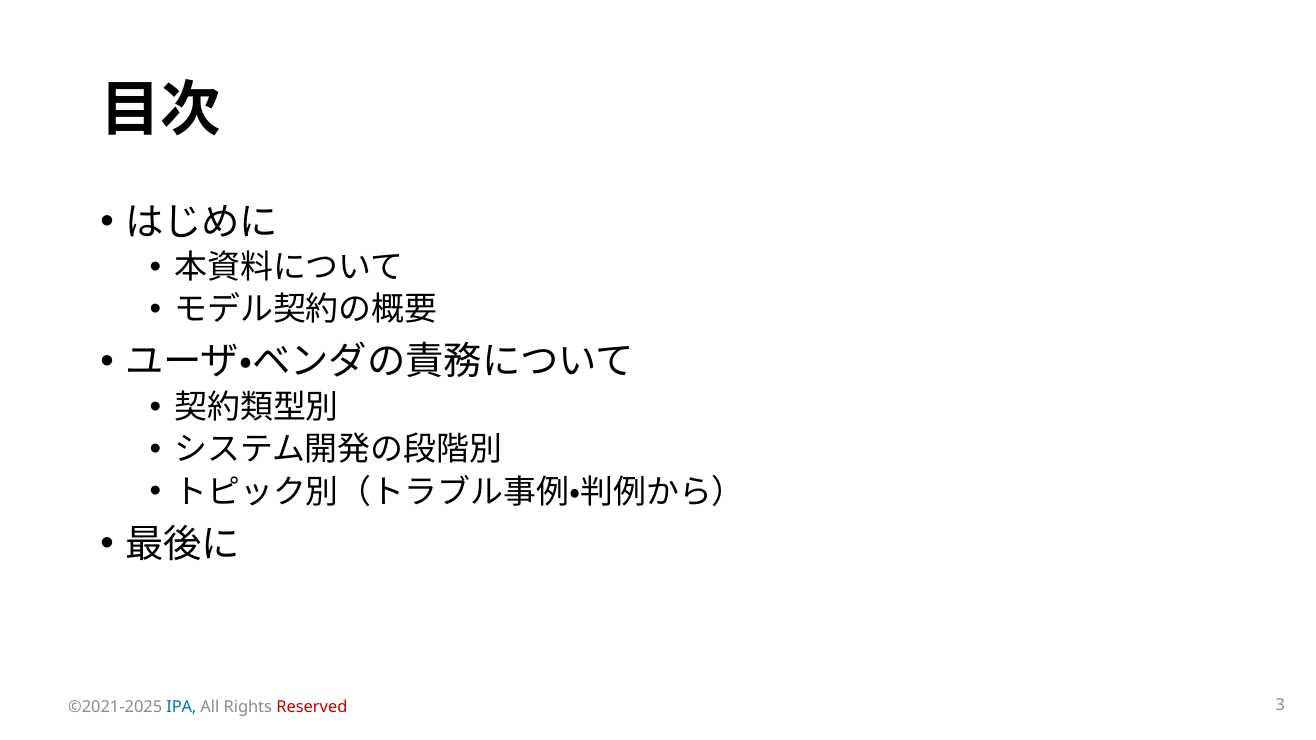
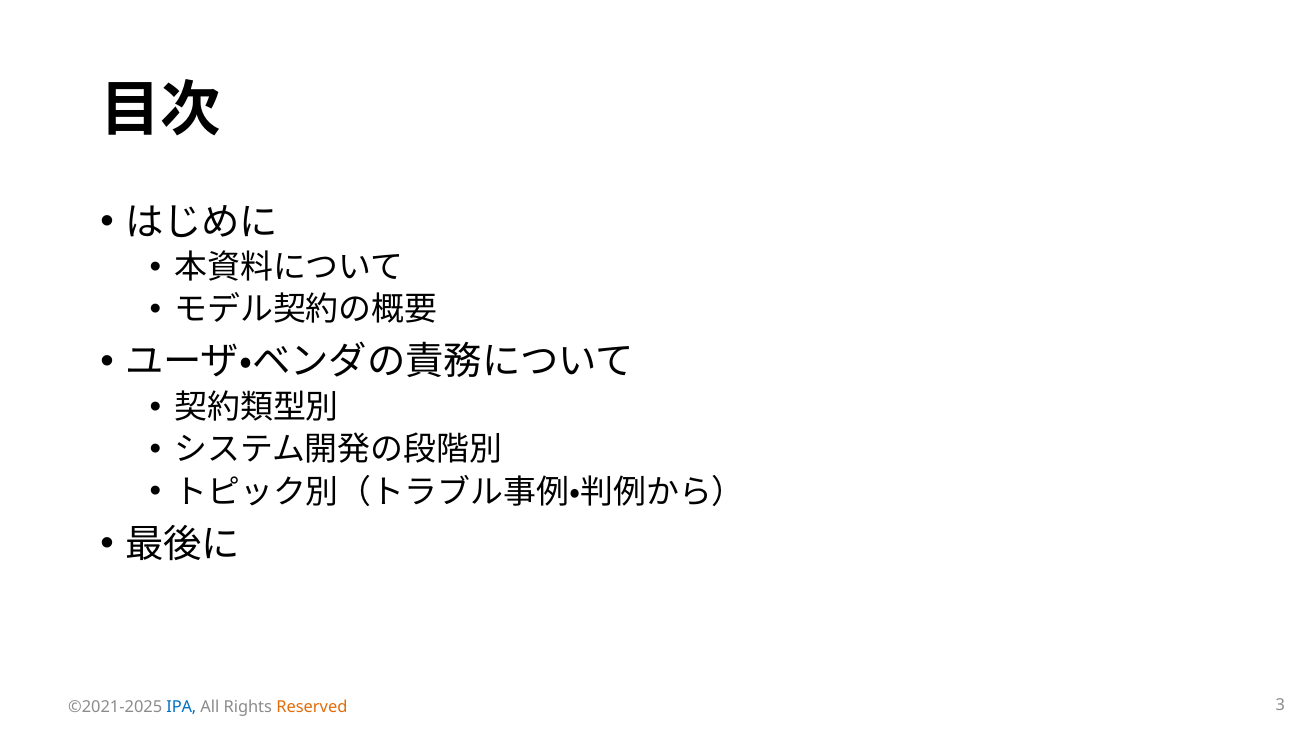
Reserved colour: red -> orange (312, 707)
